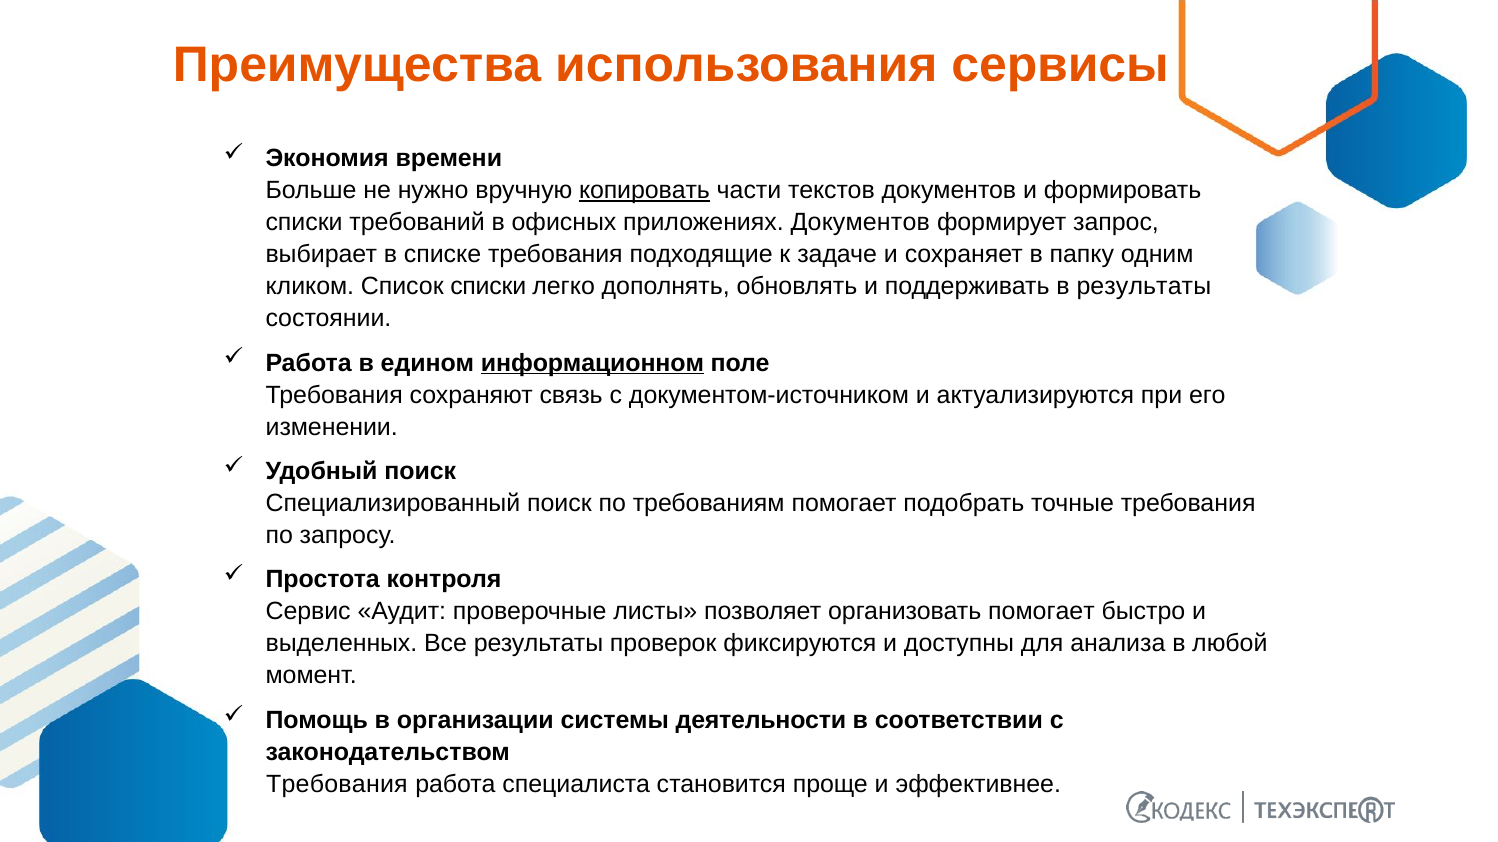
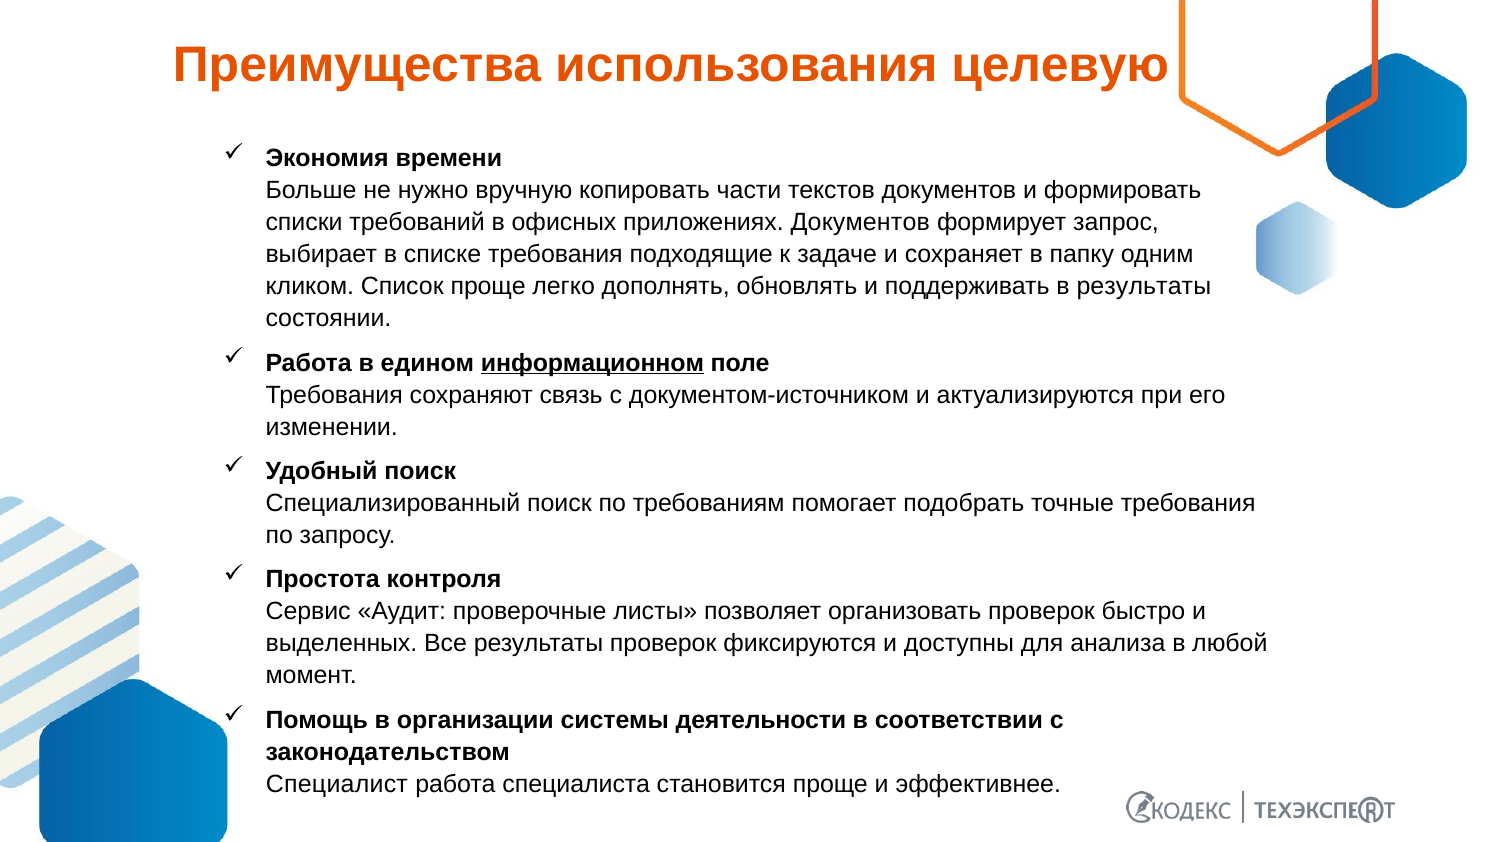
сервисы: сервисы -> целевую (1060, 65)
копировать underline: present -> none (645, 191)
Список списки: списки -> проще (488, 287)
организовать помогает: помогает -> проверок (1041, 612)
Требования: Требования -> Специалист (337, 785)
